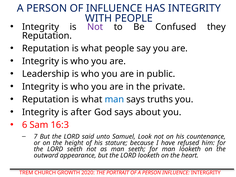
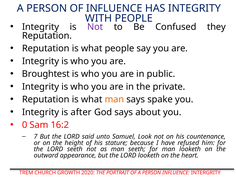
Leadership: Leadership -> Broughtest (46, 74)
man colour: blue -> orange (114, 99)
truths: truths -> spake (160, 99)
6: 6 -> 0 (25, 125)
16:3: 16:3 -> 16:2 (60, 125)
